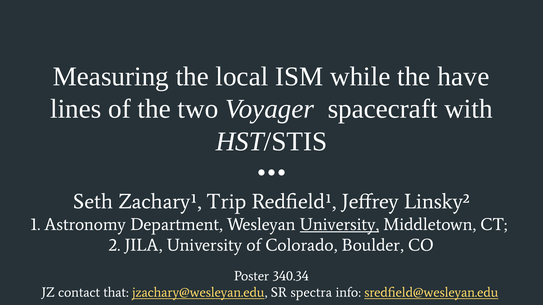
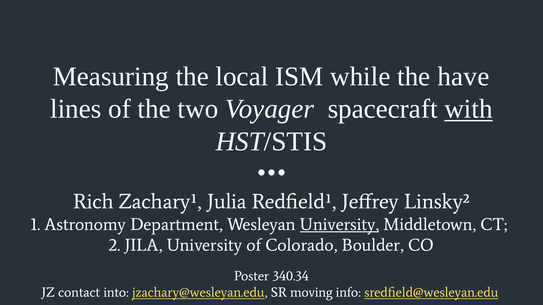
with underline: none -> present (468, 109)
Seth: Seth -> Rich (93, 202)
Trip: Trip -> Julia (227, 202)
that: that -> into (116, 293)
spectra: spectra -> moving (311, 293)
